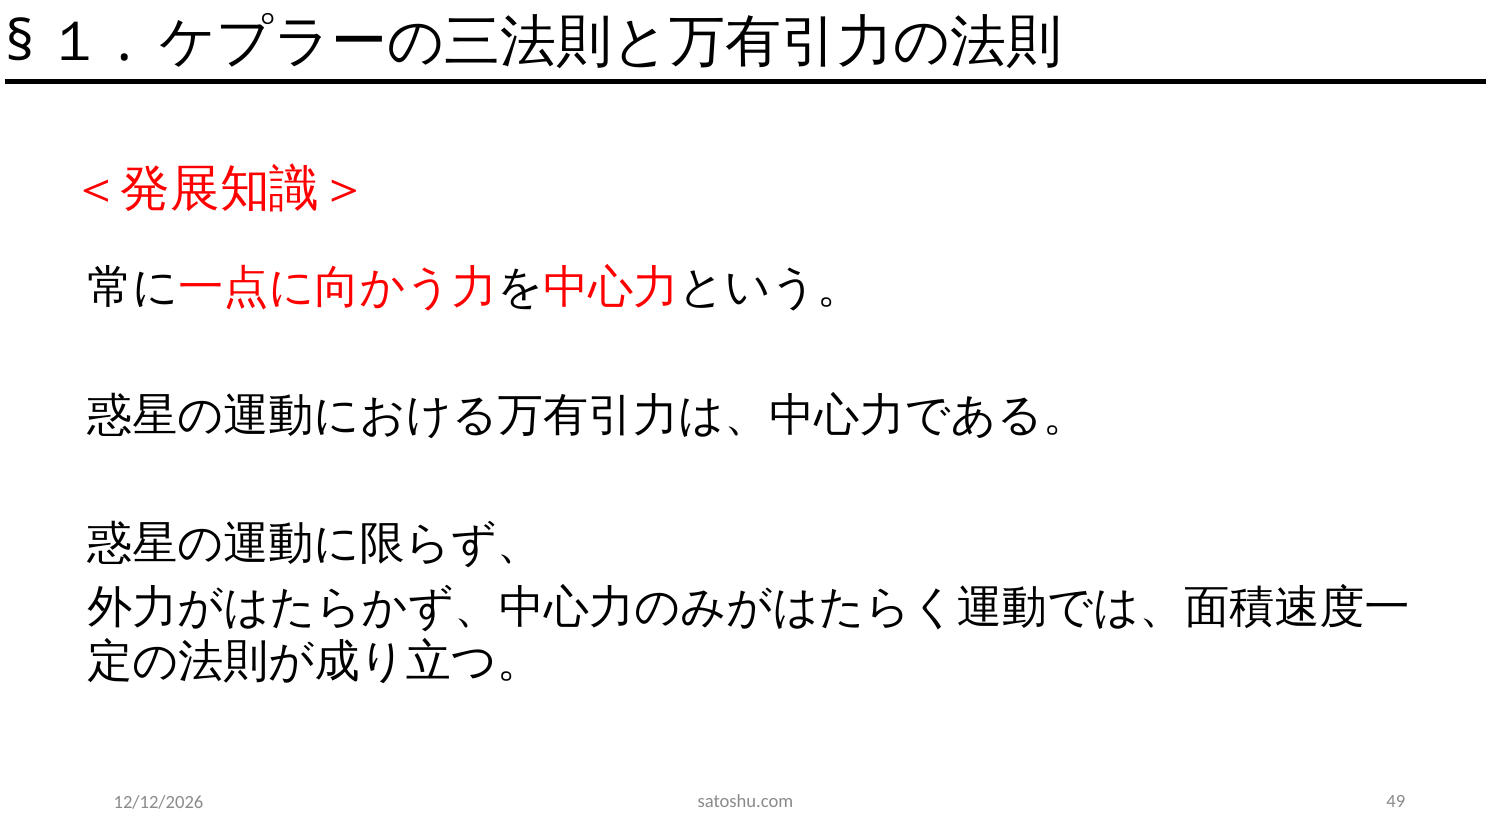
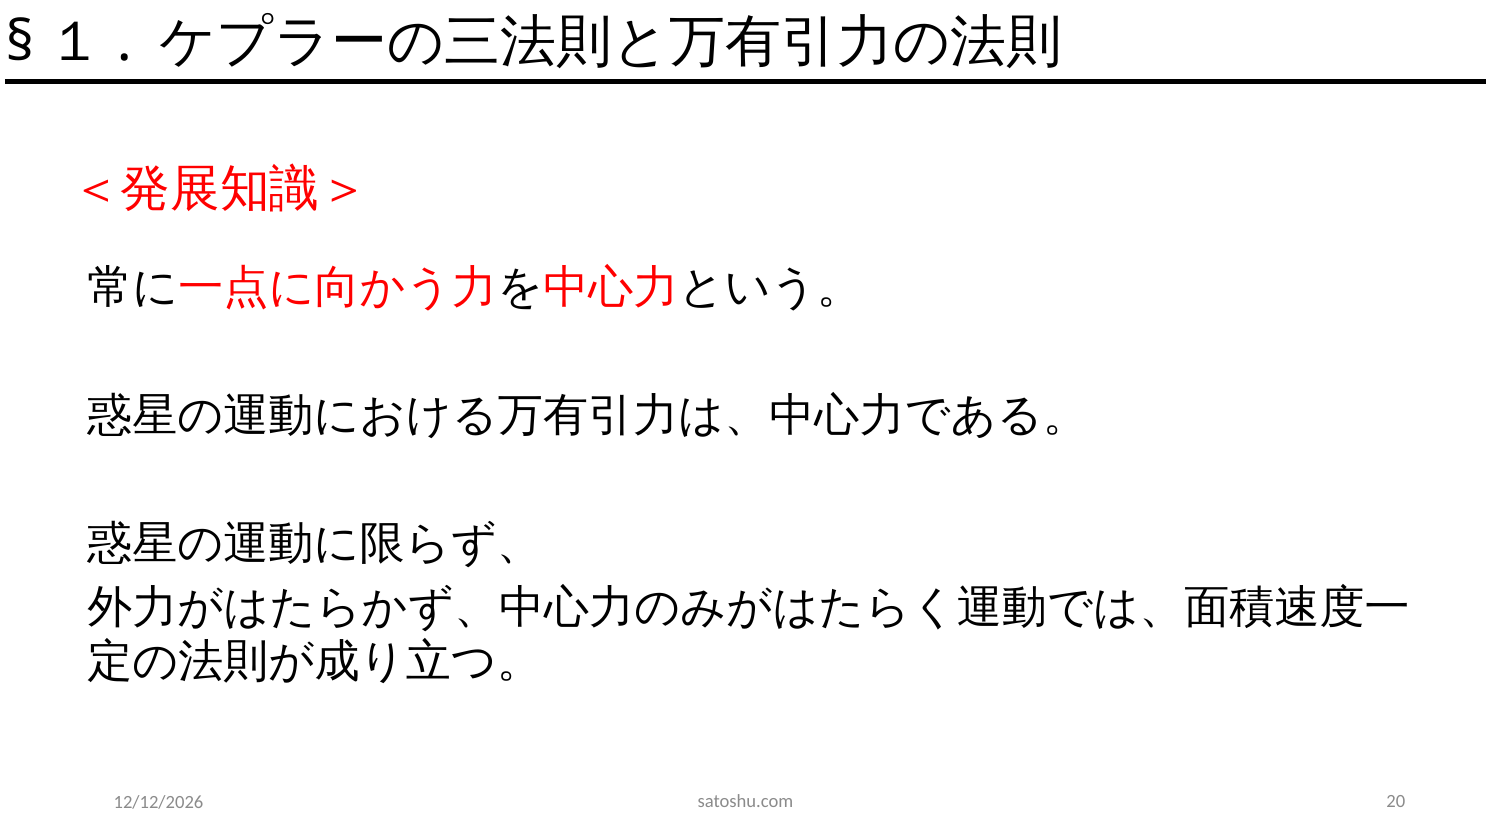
49: 49 -> 20 (1396, 801)
